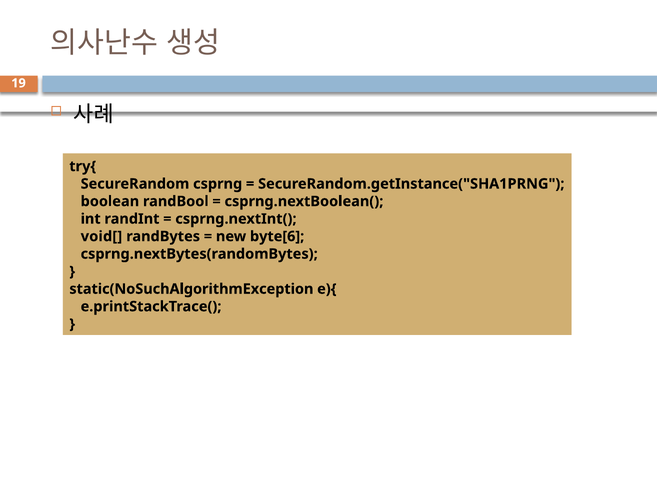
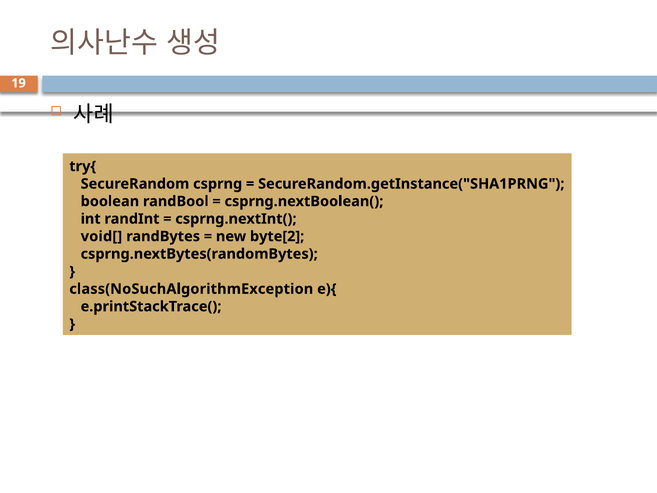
byte[6: byte[6 -> byte[2 (277, 236)
static(NoSuchAlgorithmException: static(NoSuchAlgorithmException -> class(NoSuchAlgorithmException (191, 289)
